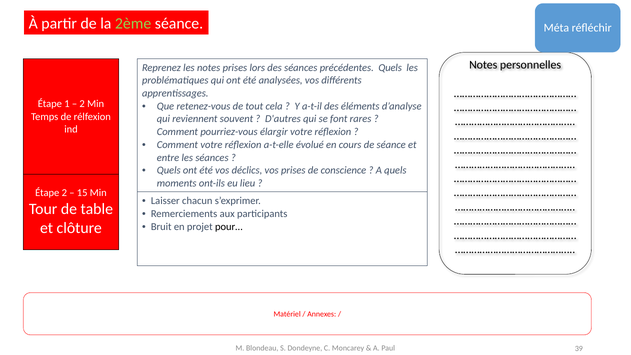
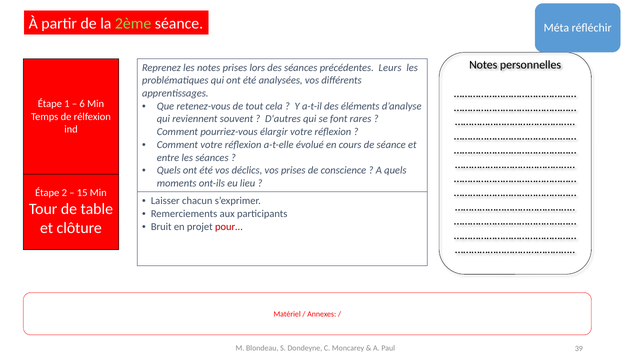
précédentes Quels: Quels -> Leurs (390, 68)
2: 2 -> 6 (82, 104)
pour… colour: black -> red (229, 227)
